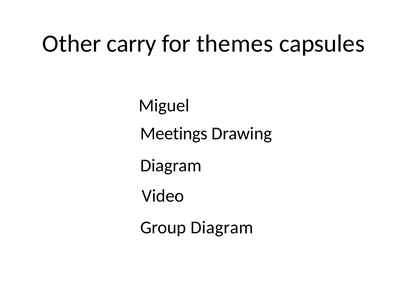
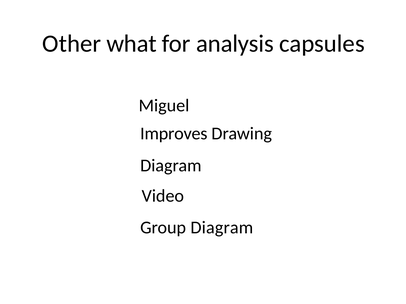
carry: carry -> what (132, 44)
themes: themes -> analysis (235, 44)
Meetings: Meetings -> Improves (174, 134)
